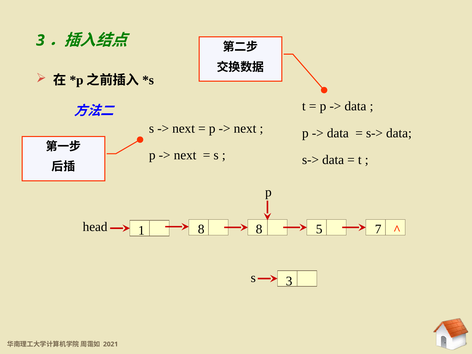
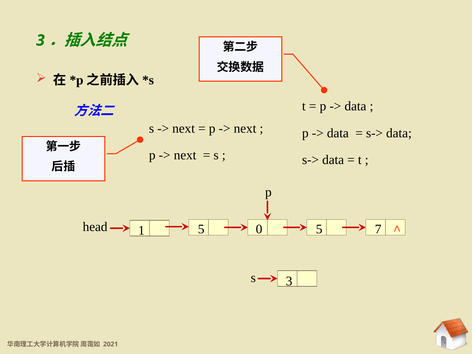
head 8: 8 -> 0 (259, 229)
1 8: 8 -> 5 (201, 229)
